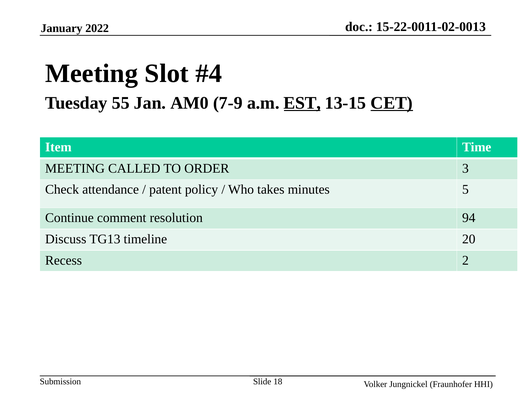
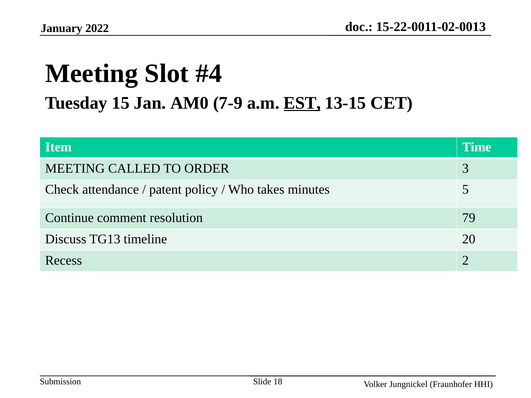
55: 55 -> 15 (121, 103)
CET underline: present -> none (392, 103)
94: 94 -> 79 (469, 218)
